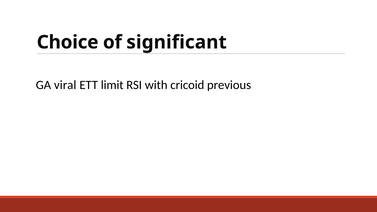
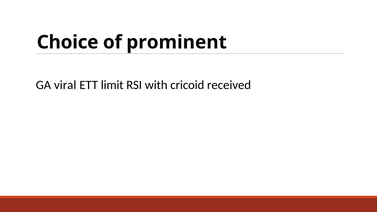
significant: significant -> prominent (177, 42)
previous: previous -> received (229, 85)
